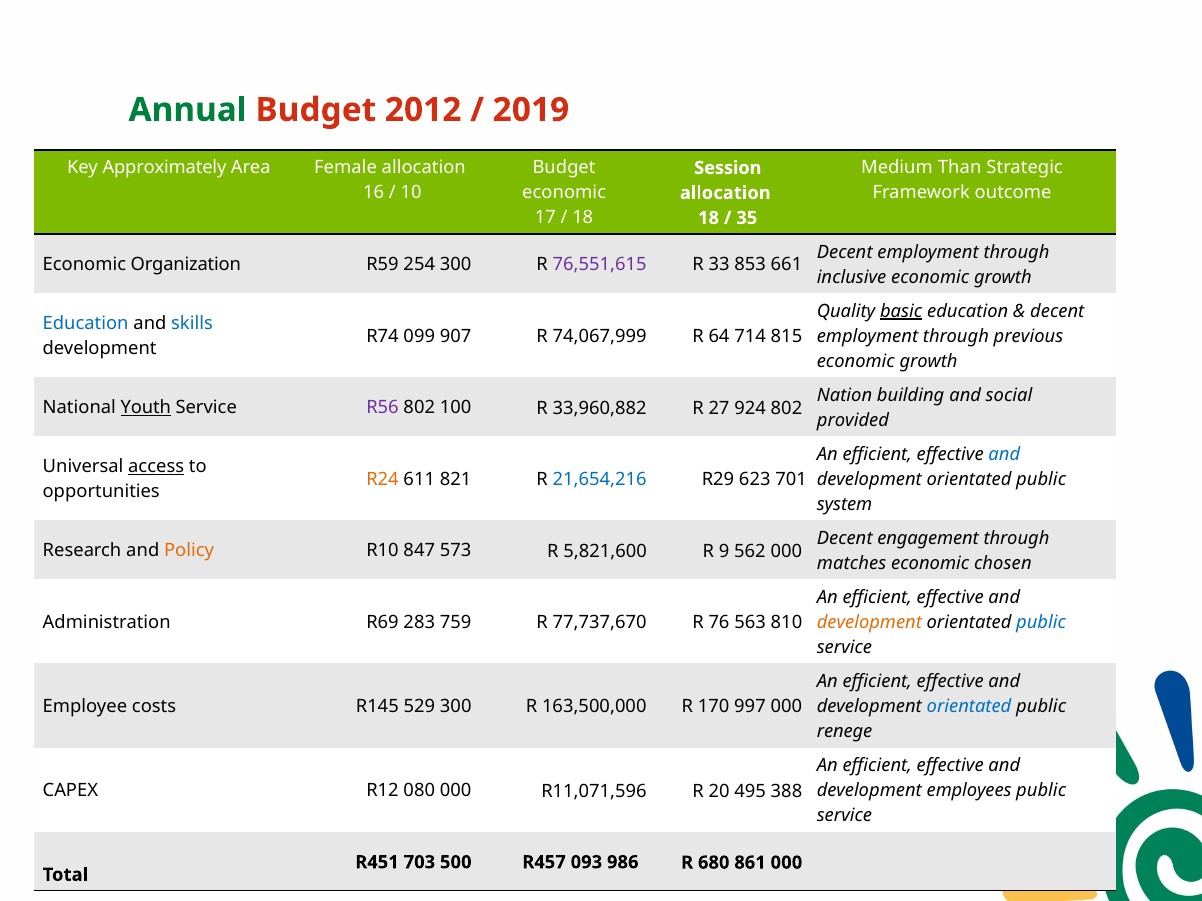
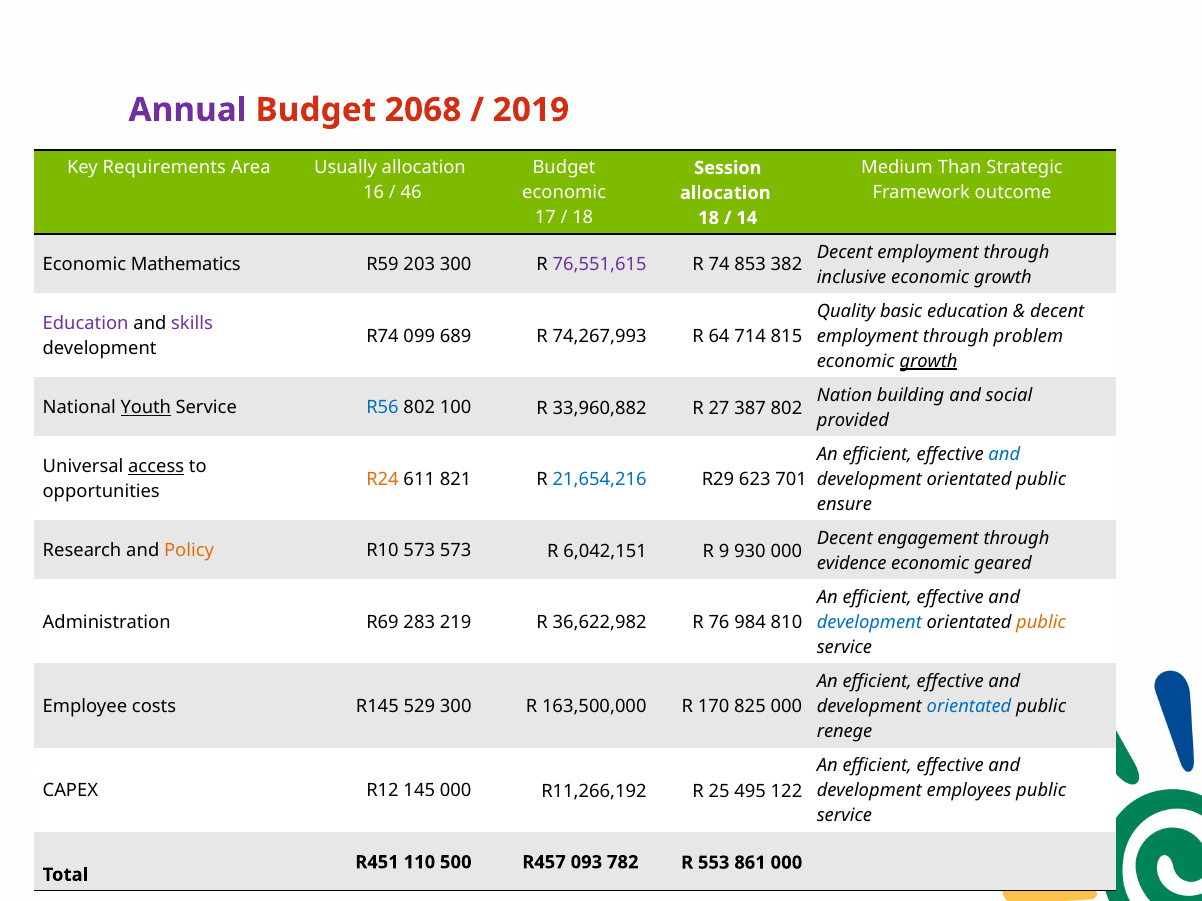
Annual colour: green -> purple (188, 110)
2012: 2012 -> 2068 (423, 110)
Approximately: Approximately -> Requirements (164, 168)
Female: Female -> Usually (346, 168)
10: 10 -> 46 (411, 193)
35: 35 -> 14 (747, 218)
Organization: Organization -> Mathematics (186, 265)
254: 254 -> 203 (419, 265)
33: 33 -> 74 (719, 265)
661: 661 -> 382 (786, 265)
basic underline: present -> none (901, 311)
Education colour: blue -> purple (86, 324)
skills colour: blue -> purple (192, 324)
907: 907 -> 689 (456, 336)
74,067,999: 74,067,999 -> 74,267,993 (600, 337)
previous: previous -> problem (1028, 336)
growth underline: none -> present (929, 361)
R56 colour: purple -> blue (382, 408)
924: 924 -> 387 (750, 408)
system: system -> ensure (844, 505)
R10 847: 847 -> 573 (419, 551)
5,821,600: 5,821,600 -> 6,042,151 (605, 552)
562: 562 -> 930 (750, 552)
matches: matches -> evidence (852, 564)
chosen: chosen -> geared (1003, 564)
759: 759 -> 219 (456, 623)
77,737,670: 77,737,670 -> 36,622,982 (600, 623)
563: 563 -> 984 (750, 623)
development colour: orange -> blue (869, 623)
public colour: blue -> orange (1041, 623)
997: 997 -> 825 (750, 707)
080: 080 -> 145 (419, 791)
R11,071,596: R11,071,596 -> R11,266,192 (594, 791)
20: 20 -> 25 (719, 791)
388: 388 -> 122 (786, 791)
703: 703 -> 110 (419, 863)
986: 986 -> 782 (623, 863)
680: 680 -> 553 (714, 863)
